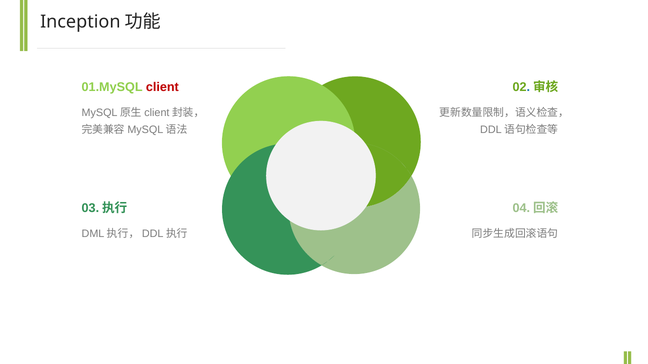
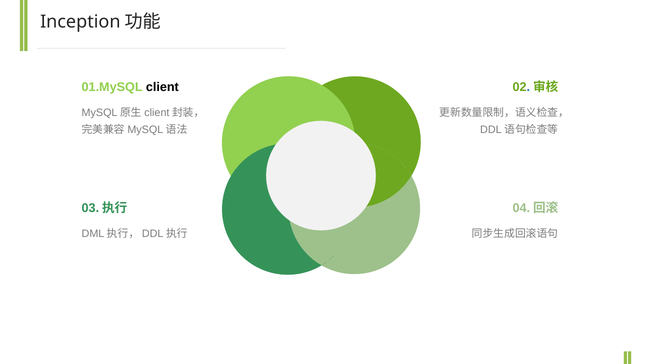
client colour: red -> black (162, 87)
